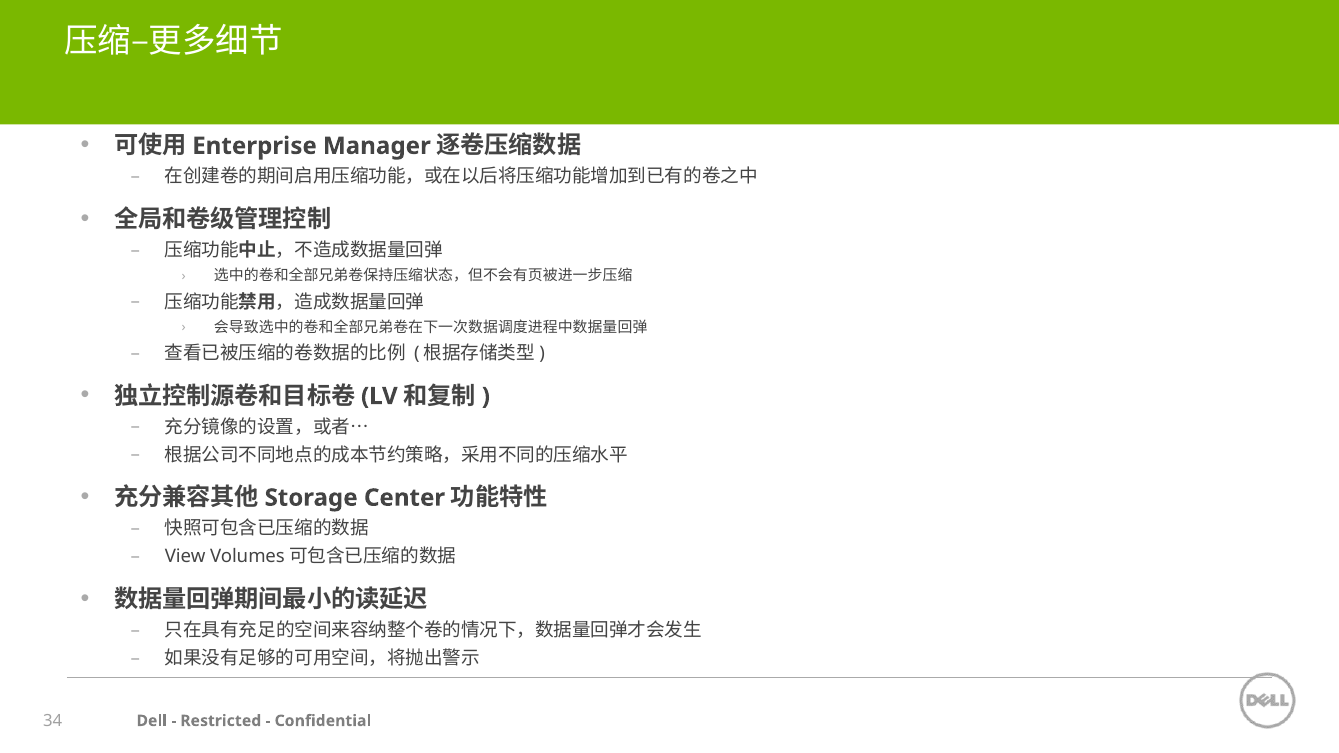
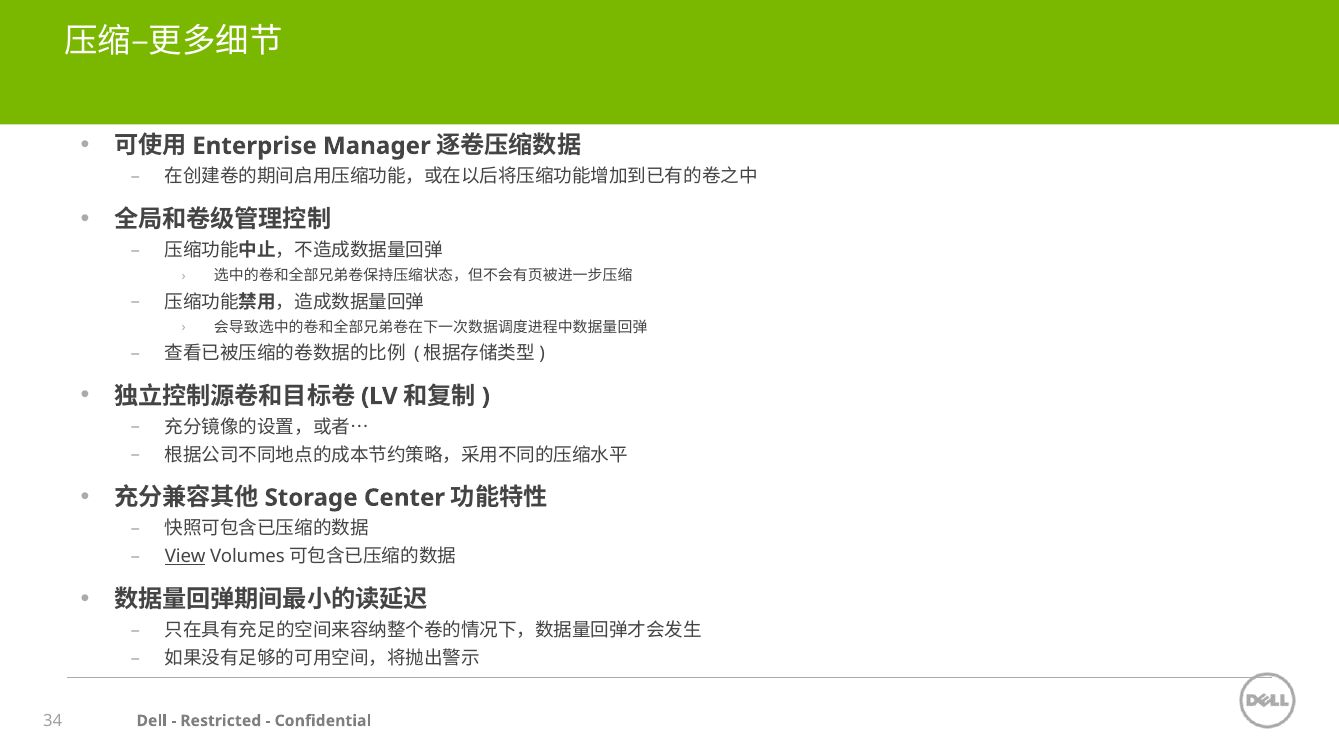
View underline: none -> present (185, 557)
